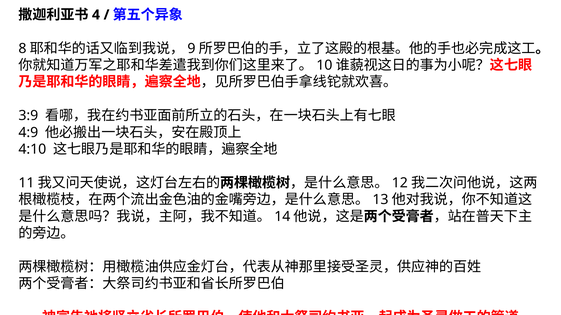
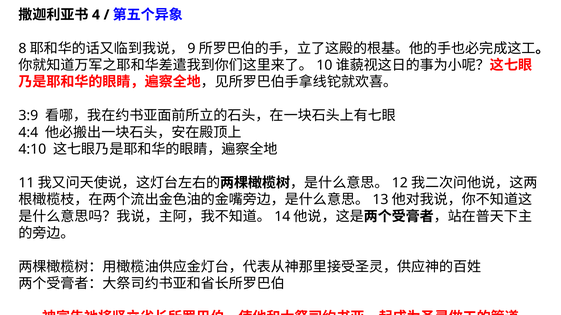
4:9: 4:9 -> 4:4 (28, 133)
